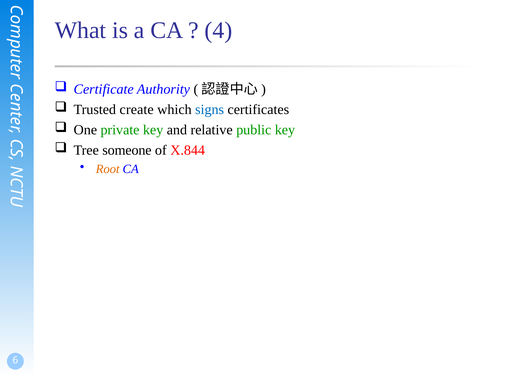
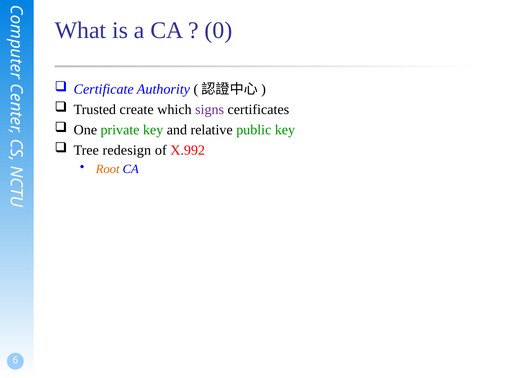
4: 4 -> 0 (219, 30)
signs colour: blue -> purple (210, 110)
someone: someone -> redesign (127, 150)
X.844: X.844 -> X.992 (188, 150)
